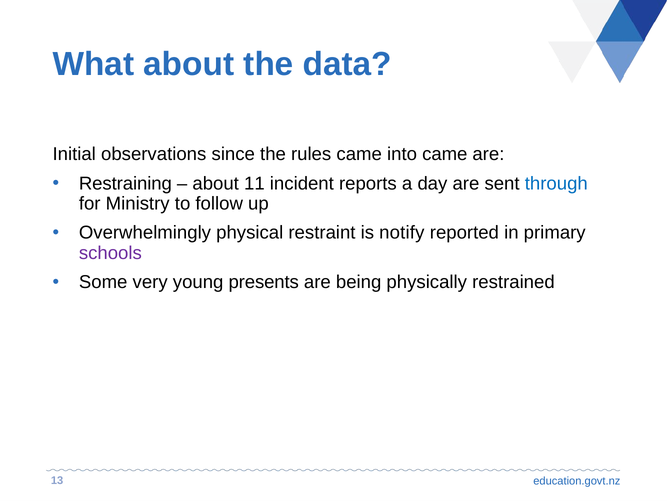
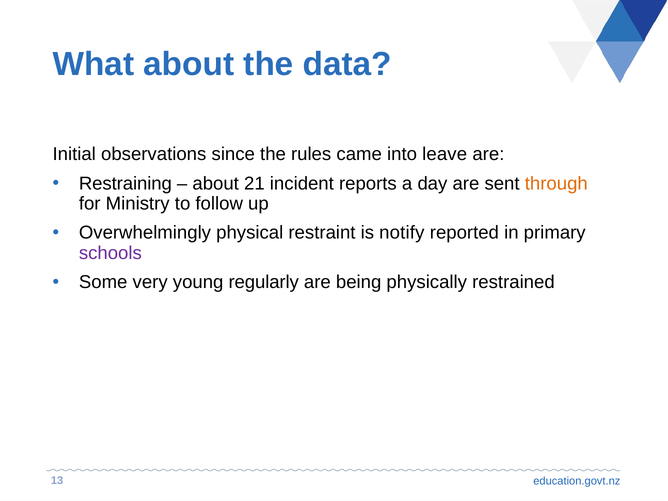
into came: came -> leave (445, 154)
11: 11 -> 21 (254, 183)
through colour: blue -> orange (556, 183)
presents: presents -> regularly (264, 282)
